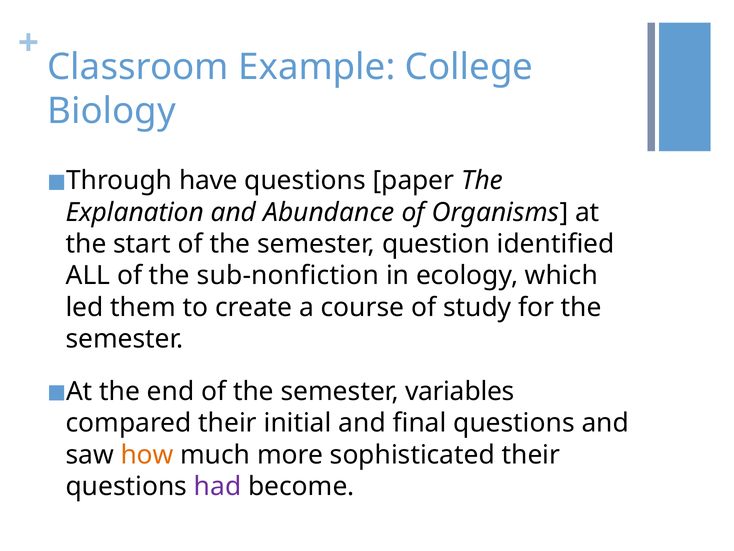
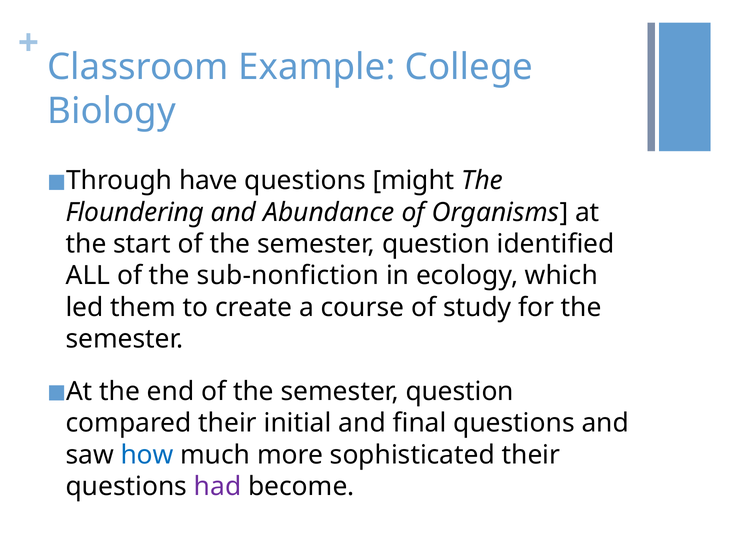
paper: paper -> might (413, 180)
Explanation: Explanation -> Floundering (135, 212)
variables: variables -> question (460, 391)
how colour: orange -> blue (147, 454)
